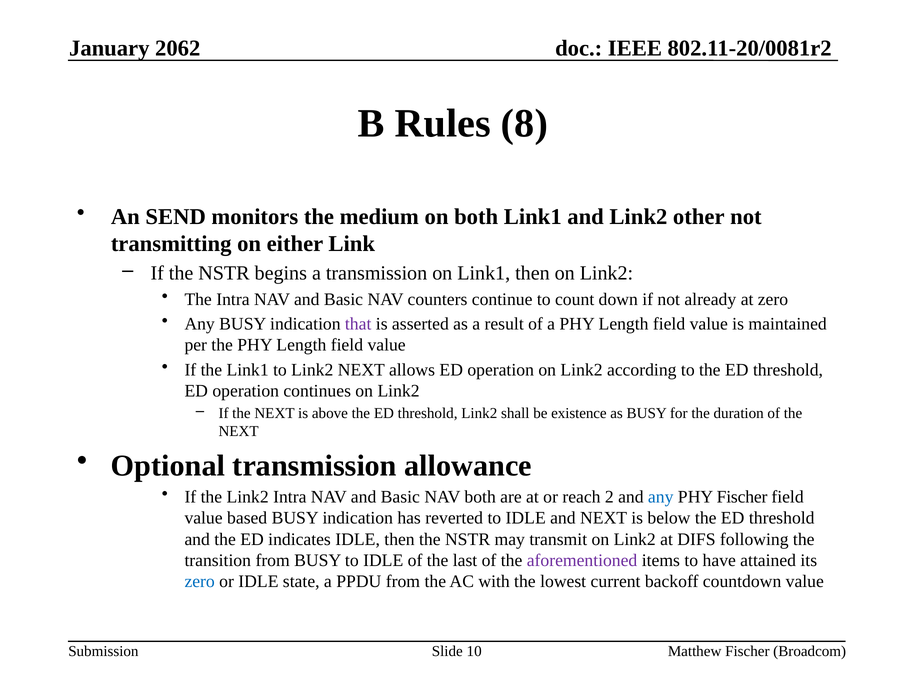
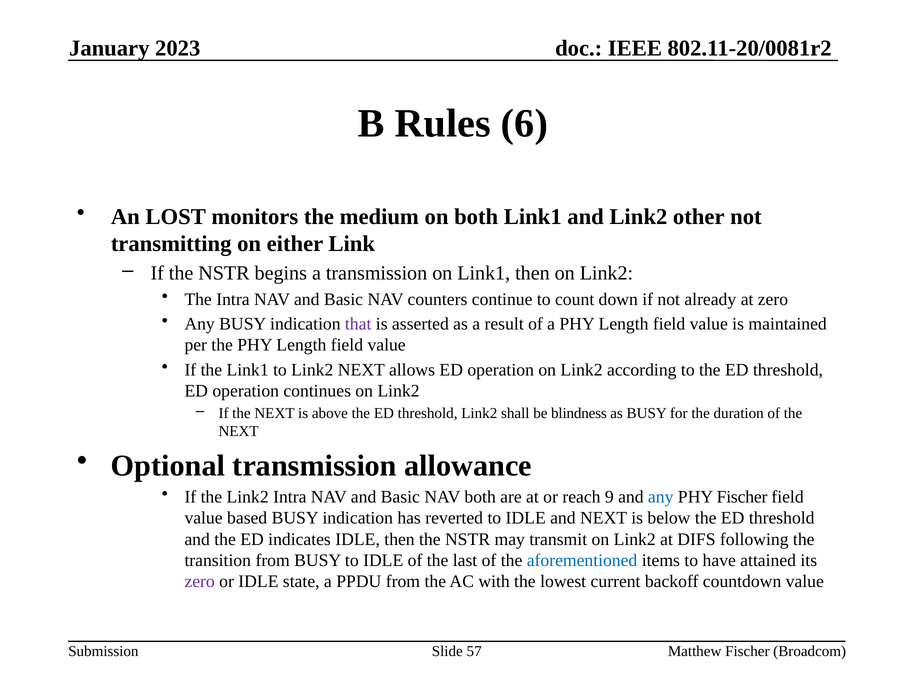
2062: 2062 -> 2023 (178, 48)
8: 8 -> 6 (524, 124)
SEND: SEND -> LOST (176, 217)
existence: existence -> blindness (579, 414)
2: 2 -> 9 (609, 497)
aforementioned colour: purple -> blue (582, 561)
zero colour: blue -> purple (200, 582)
10: 10 -> 57 (474, 652)
